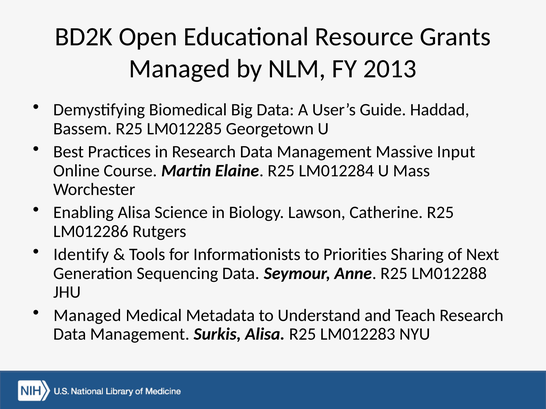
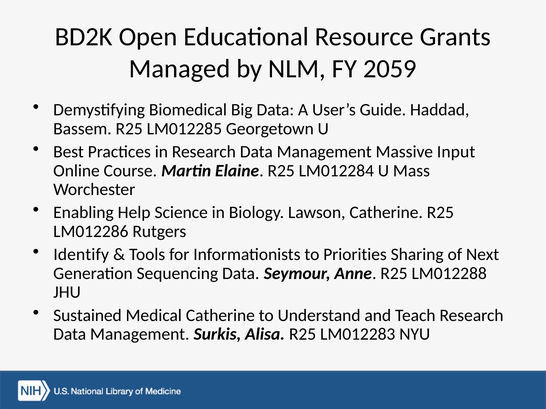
2013: 2013 -> 2059 (390, 69)
Enabling Alisa: Alisa -> Help (134, 213)
Managed: Managed -> Sustained (87, 316)
Medical Metadata: Metadata -> Catherine (220, 316)
